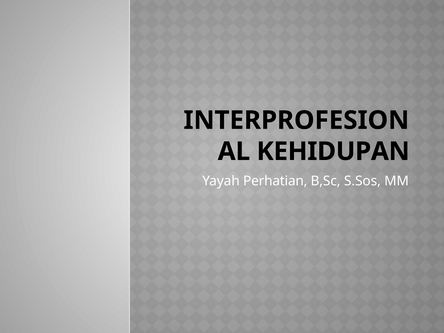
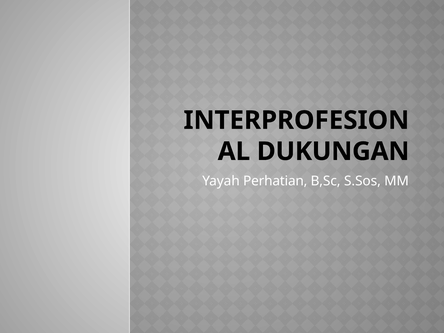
KEHIDUPAN: KEHIDUPAN -> DUKUNGAN (333, 151)
